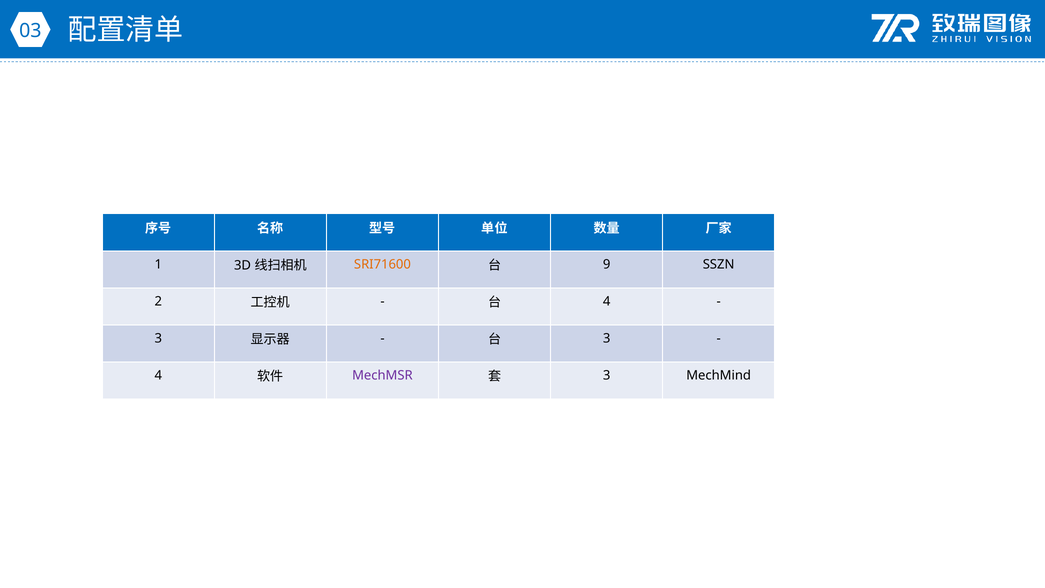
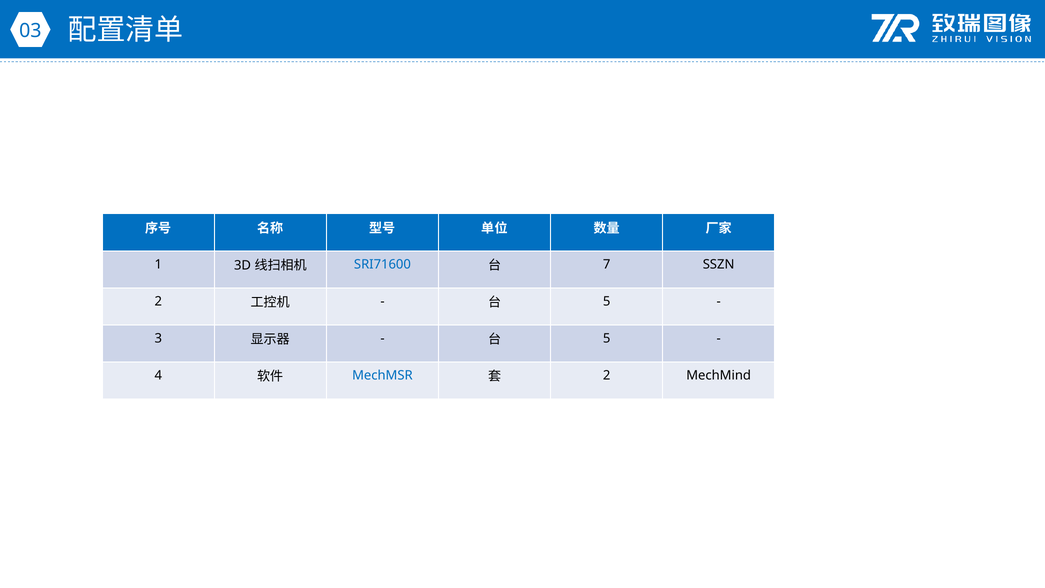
SRI71600 colour: orange -> blue (382, 264)
9: 9 -> 7 (607, 264)
4: 4 -> 5 (607, 301)
3: 3 -> 5 (607, 338)
MechMSR colour: purple -> blue (382, 375)
3: 3 -> 2 (607, 375)
